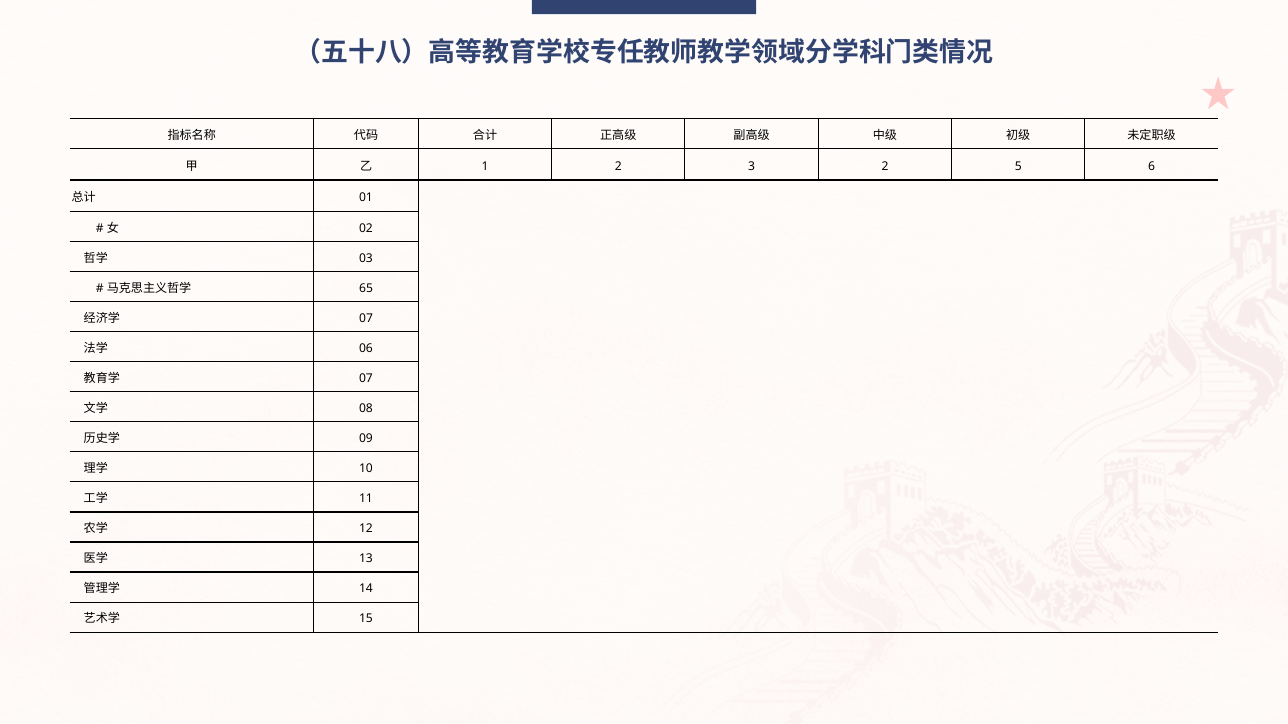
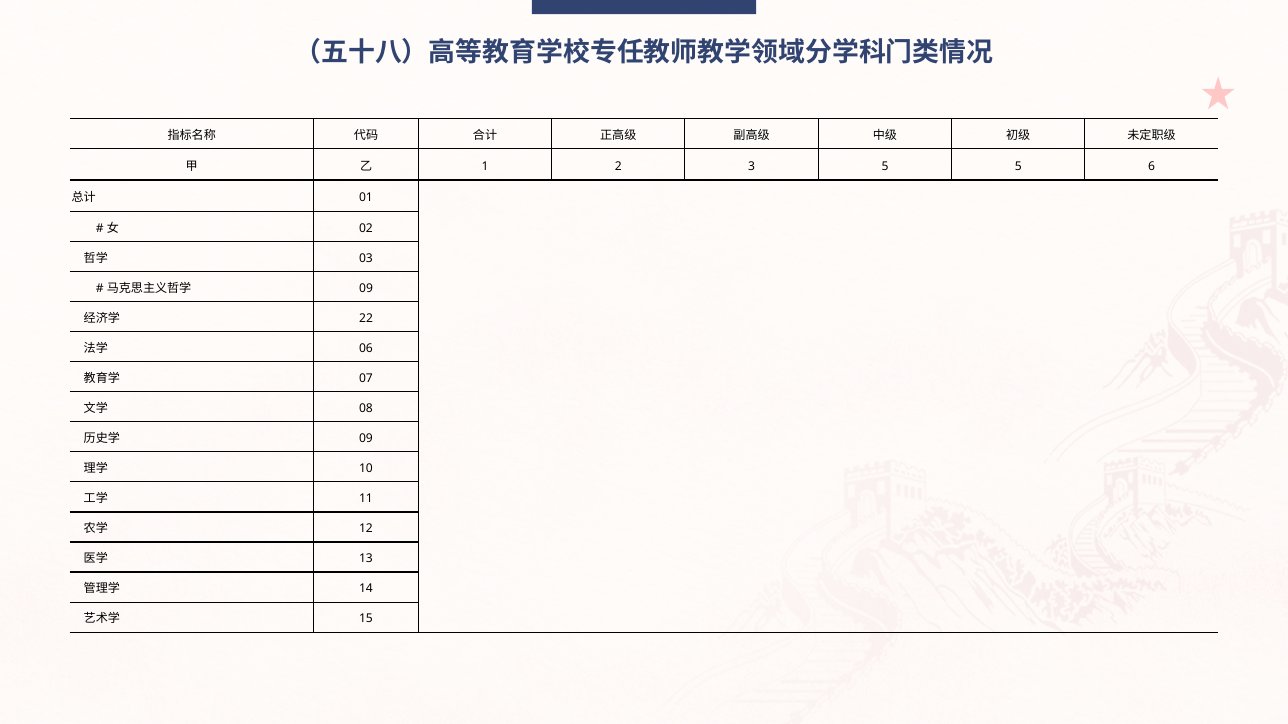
3 2: 2 -> 5 (885, 166)
65: 65 -> 09 (366, 289)
07: 07 -> 22 (366, 319)
